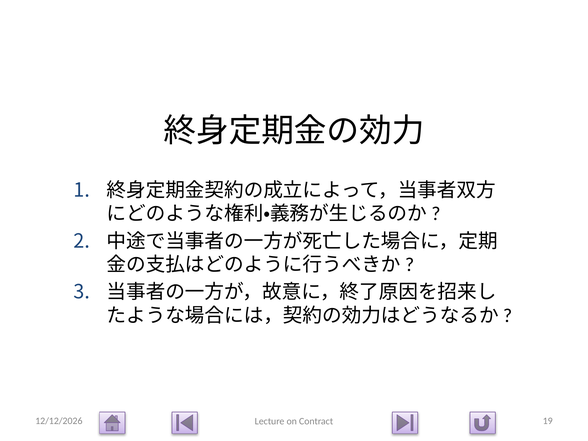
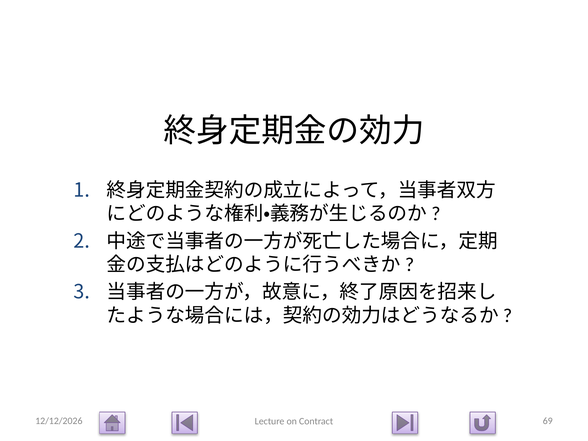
19: 19 -> 69 (548, 421)
